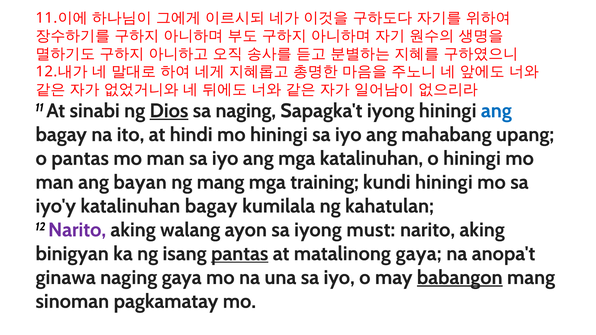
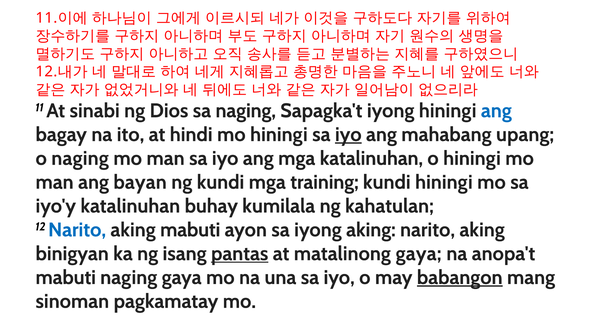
Dios underline: present -> none (169, 111)
iyo underline: none -> present (348, 135)
o pantas: pantas -> naging (80, 158)
ng mang: mang -> kundi (220, 182)
katalinuhan bagay: bagay -> buhay (211, 206)
Narito colour: purple -> blue (77, 230)
aking walang: walang -> mabuti (190, 230)
iyong must: must -> aking (371, 230)
ginawa: ginawa -> mabuti (66, 278)
